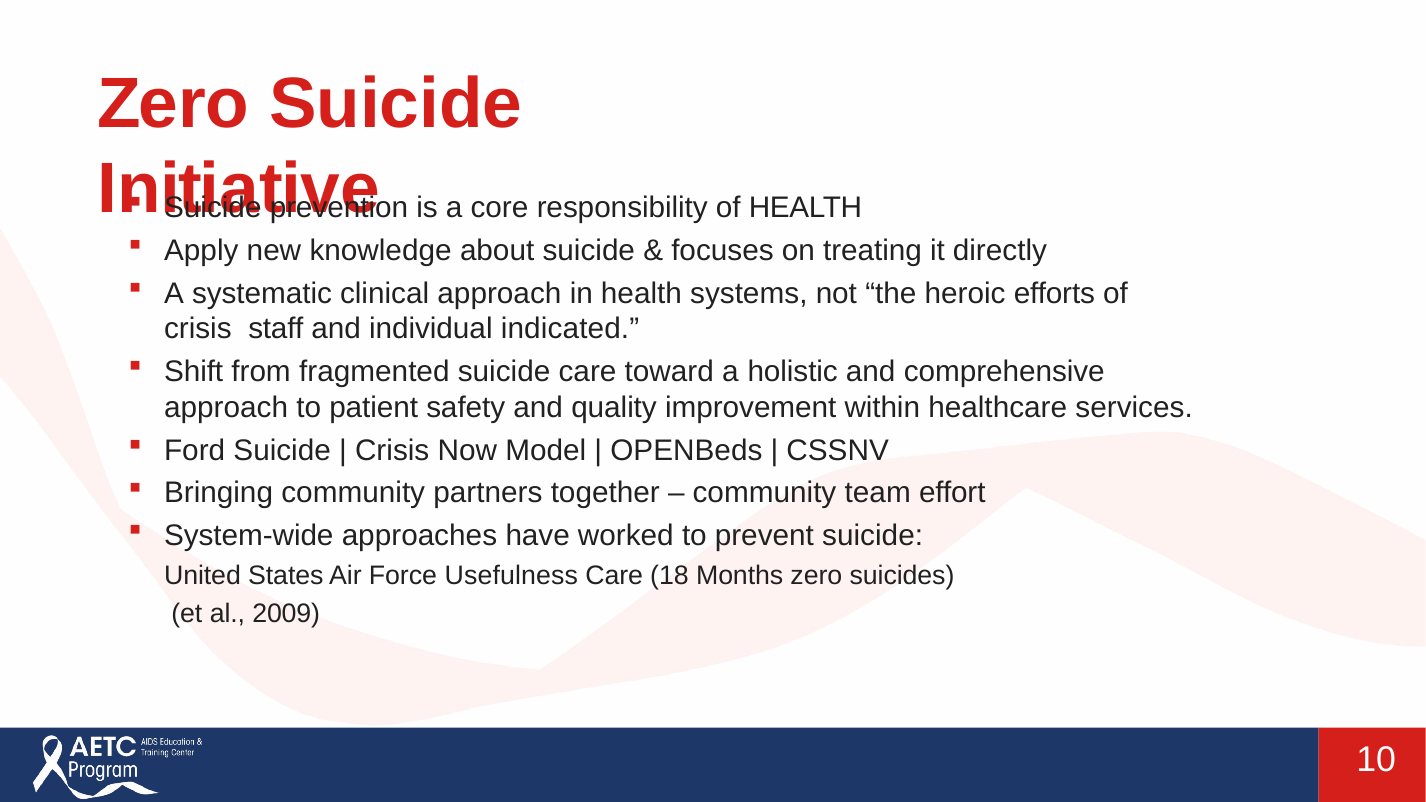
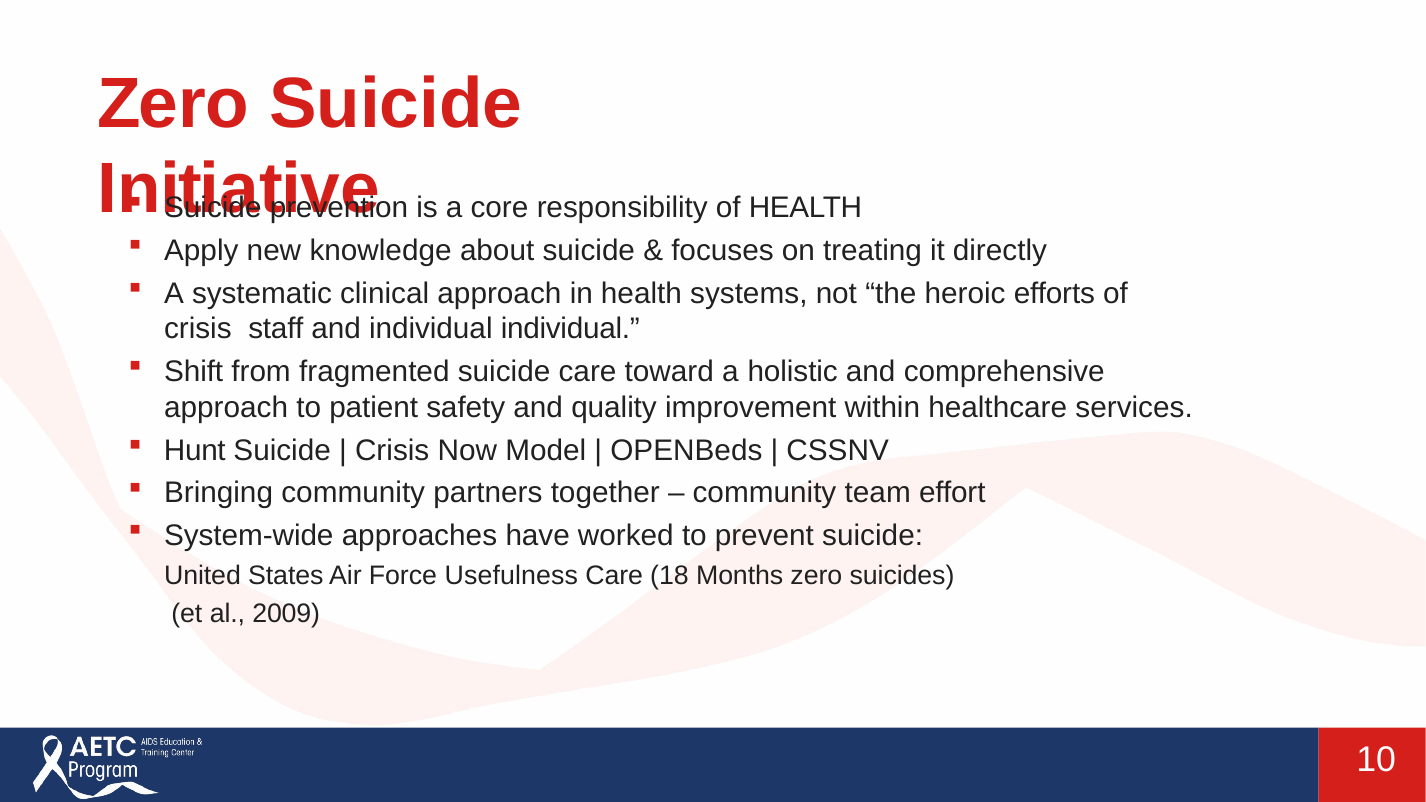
individual indicated: indicated -> individual (570, 329)
Ford: Ford -> Hunt (195, 450)
